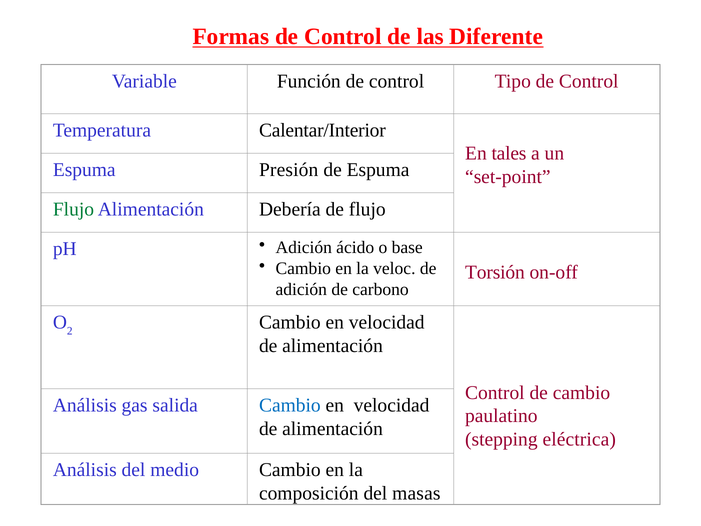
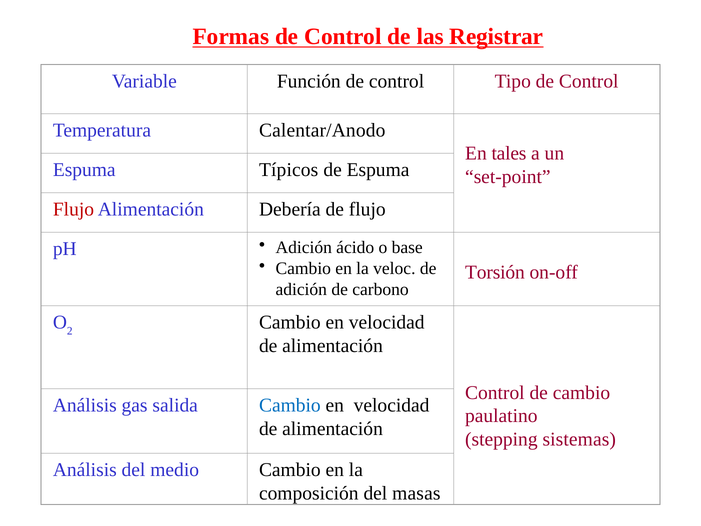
Diferente: Diferente -> Registrar (496, 37)
Calentar/Interior: Calentar/Interior -> Calentar/Anodo (322, 130)
Presión: Presión -> Típicos (289, 170)
Flujo colour: green -> red (73, 209)
eléctrica: eléctrica -> sistemas (579, 439)
